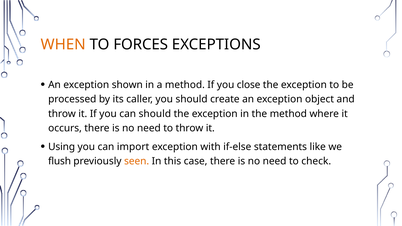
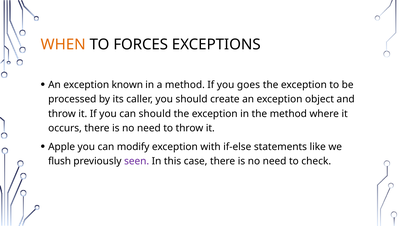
shown: shown -> known (127, 85)
close: close -> goes (249, 85)
Using: Using -> Apple (62, 147)
import: import -> modify (133, 147)
seen colour: orange -> purple (137, 161)
